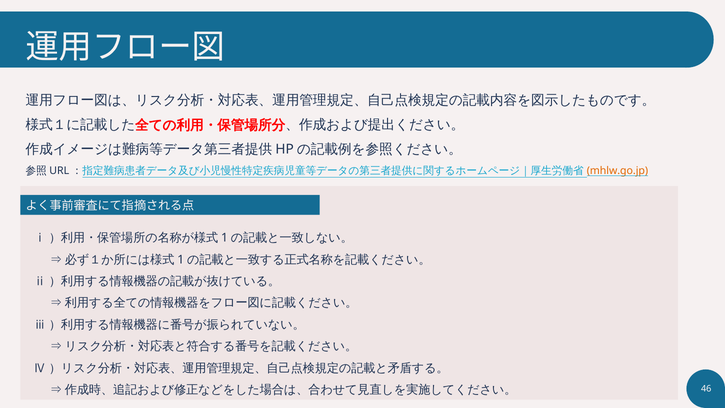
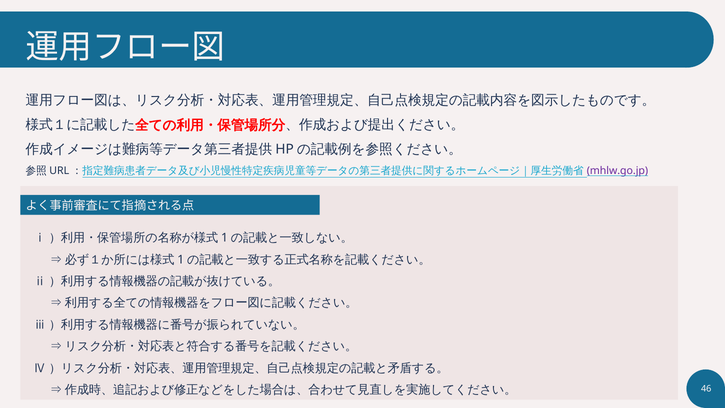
mhlw.go.jp colour: orange -> purple (617, 171)
